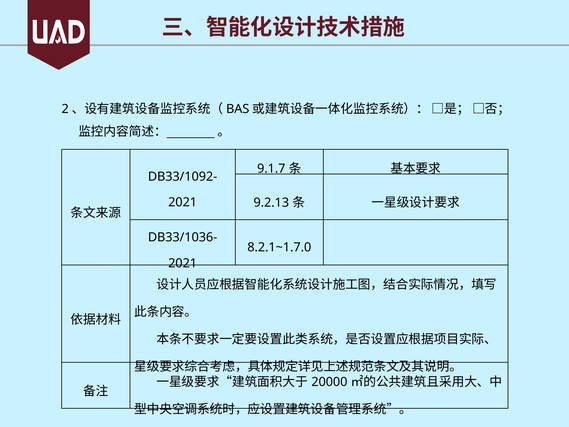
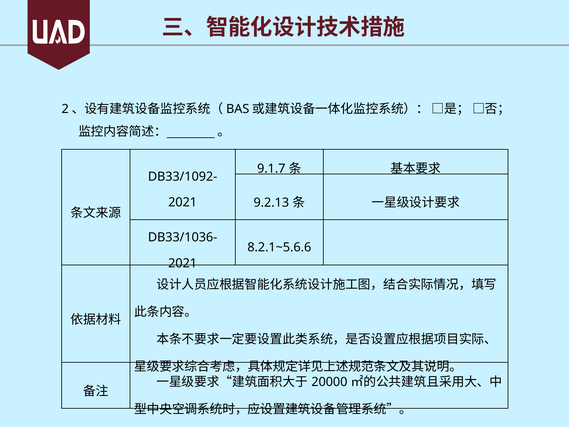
8.2.1~1.7.0: 8.2.1~1.7.0 -> 8.2.1~5.6.6 (279, 247)
